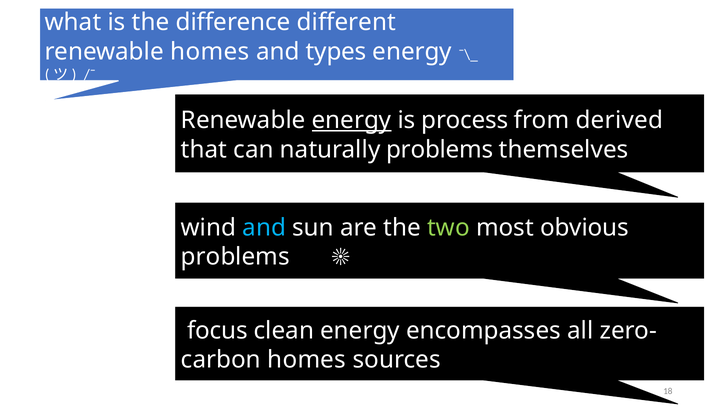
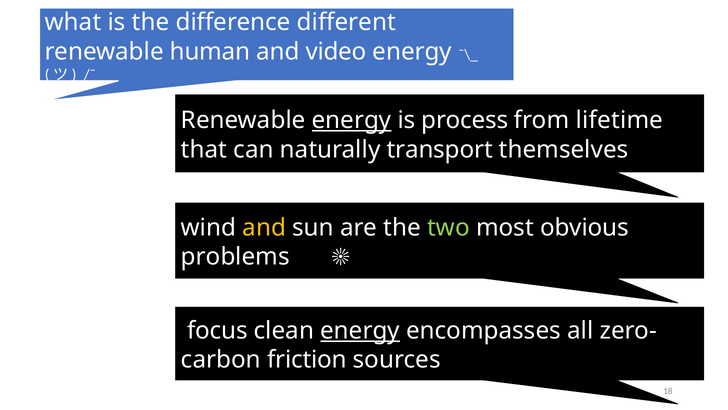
homes: homes -> human (210, 51)
types: types -> video (336, 51)
derived: derived -> lifetime (619, 120)
naturally problems: problems -> transport (440, 149)
and colour: light blue -> yellow (264, 227)
energy underline: none -> present (360, 330)
homes: homes -> friction (307, 359)
